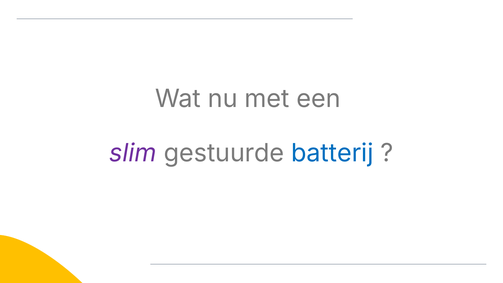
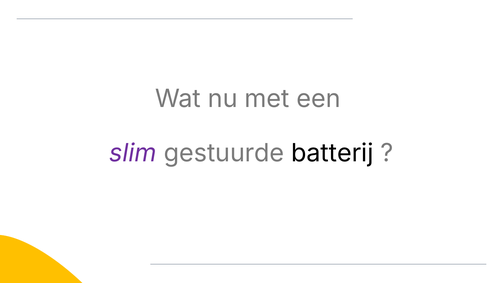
batterij colour: blue -> black (332, 153)
